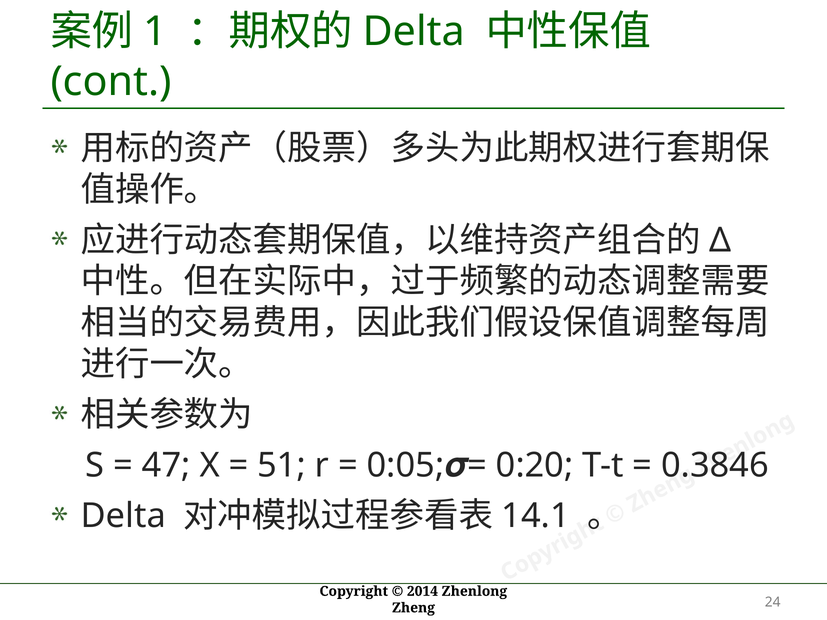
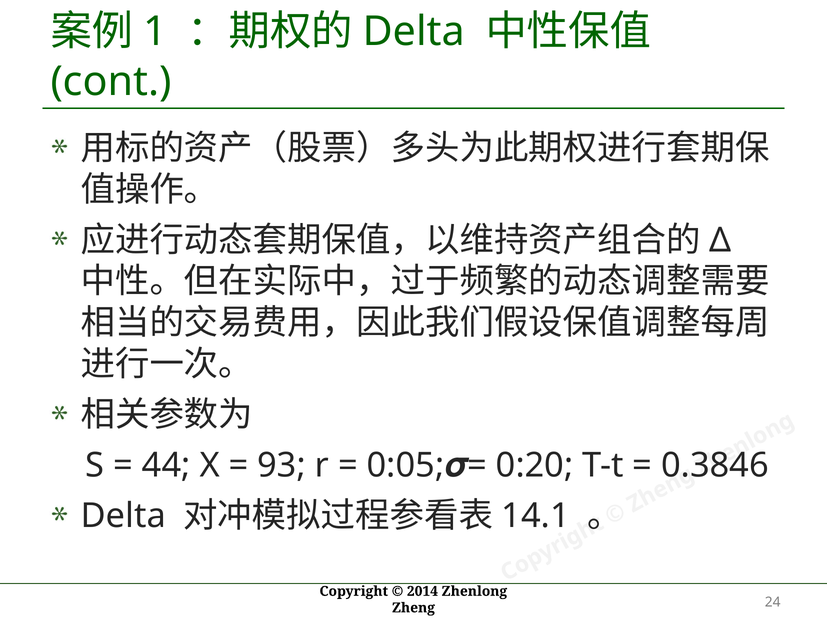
47: 47 -> 44 (166, 465)
51: 51 -> 93 (282, 465)
